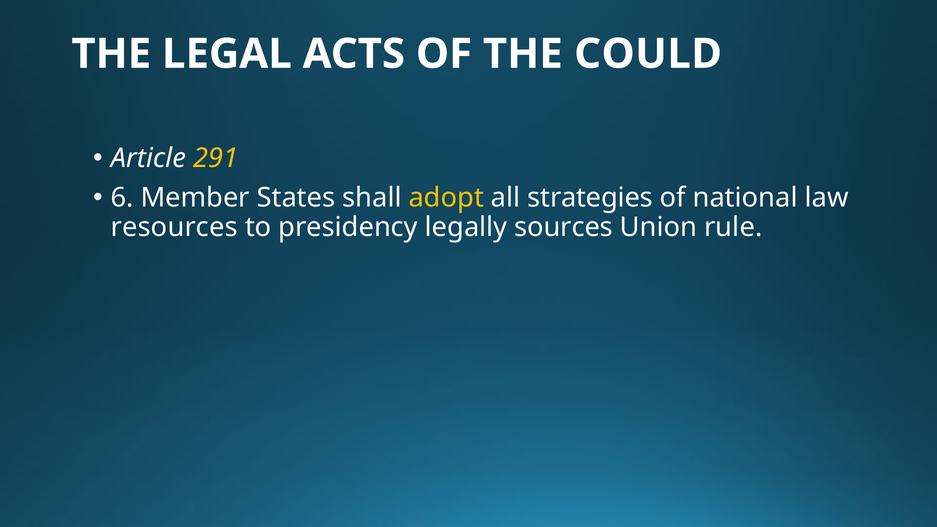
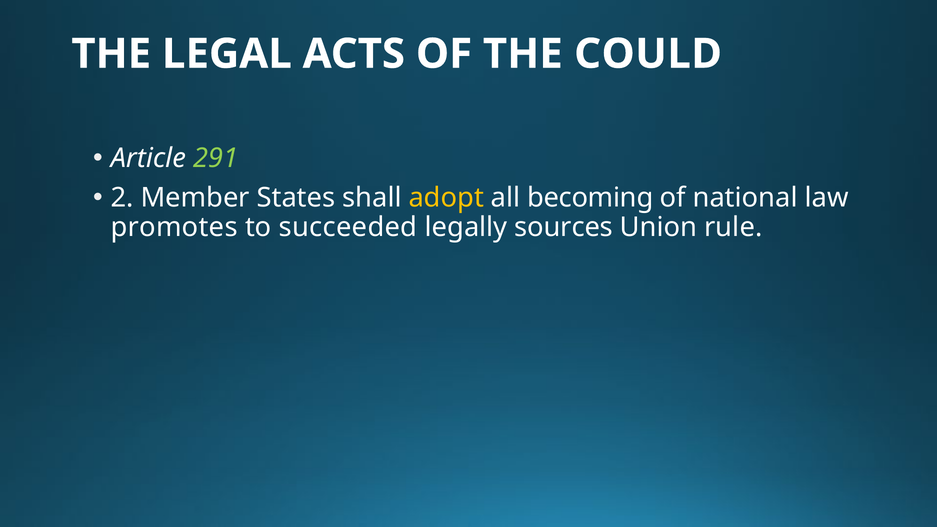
291 colour: yellow -> light green (216, 158)
6: 6 -> 2 (122, 198)
strategies: strategies -> becoming (590, 198)
resources: resources -> promotes (174, 227)
presidency: presidency -> succeeded (348, 227)
